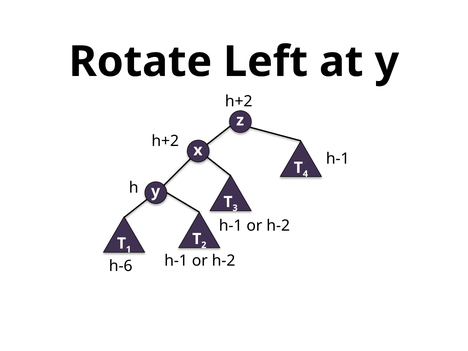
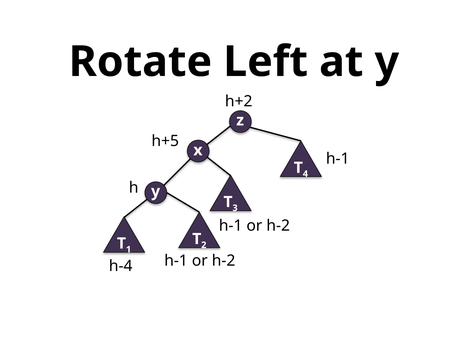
h+2: h+2 -> h+5 (165, 141)
h-6: h-6 -> h-4 (121, 266)
